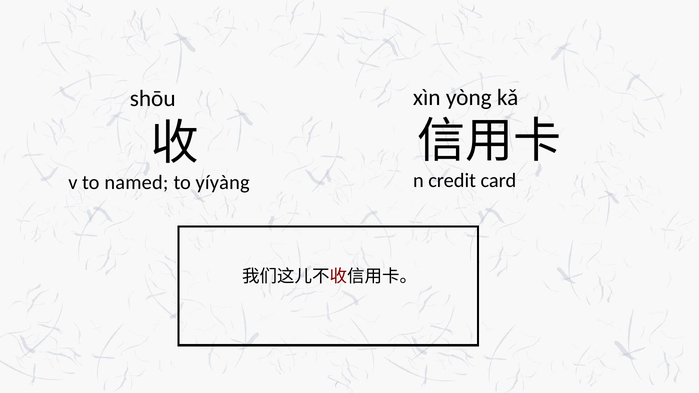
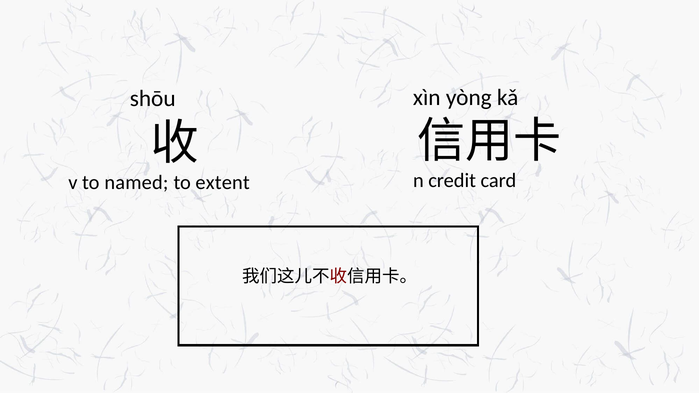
yíyàng: yíyàng -> extent (223, 183)
